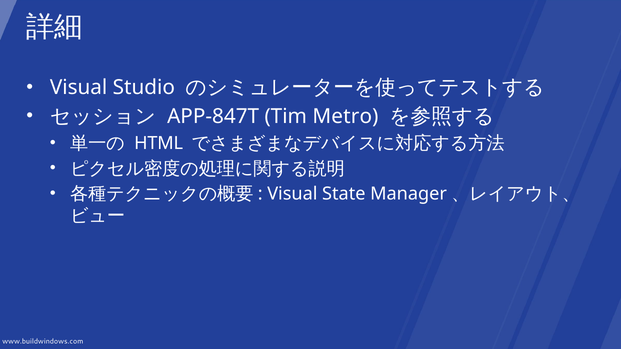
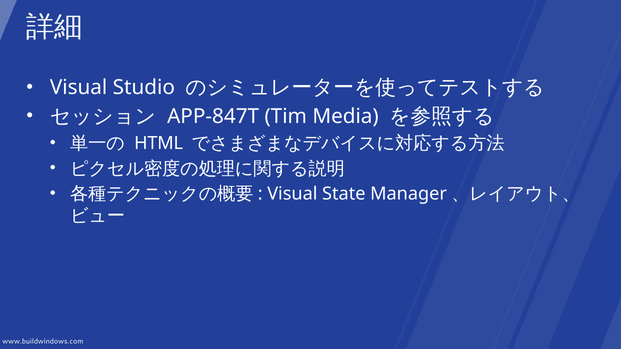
Metro: Metro -> Media (346, 117)
